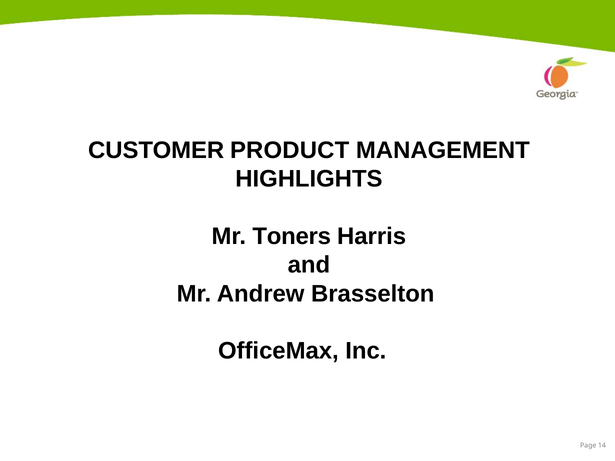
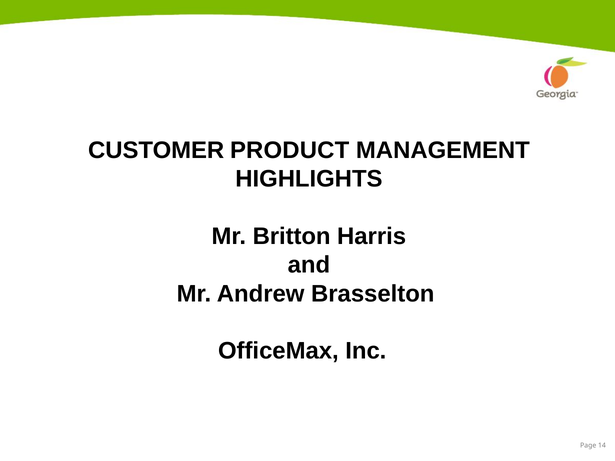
Toners: Toners -> Britton (292, 236)
